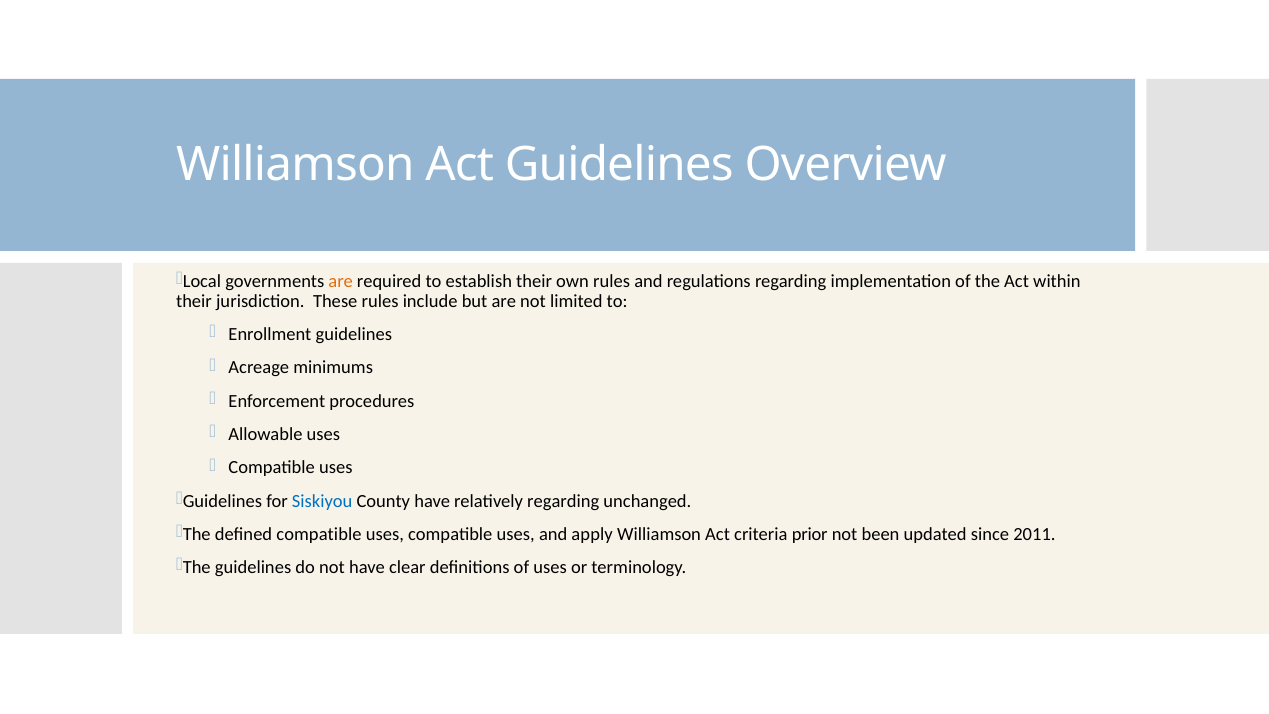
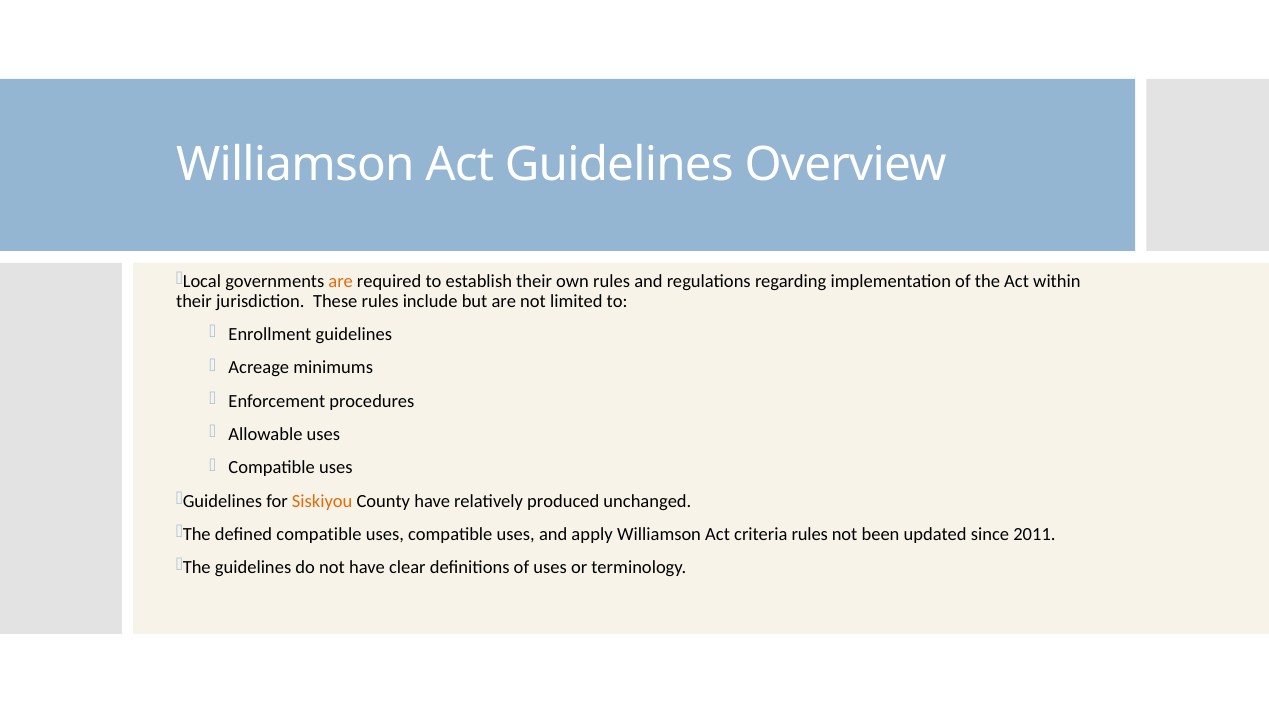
Siskiyou colour: blue -> orange (322, 501)
relatively regarding: regarding -> produced (563, 501)
criteria prior: prior -> rules (810, 534)
